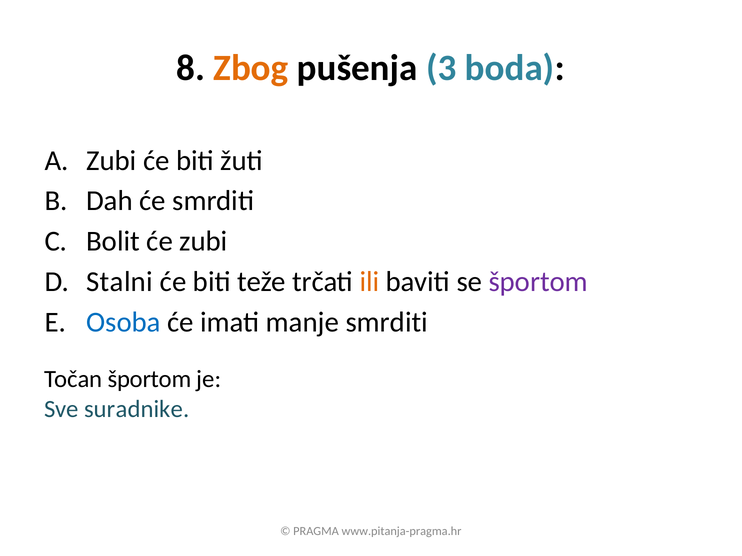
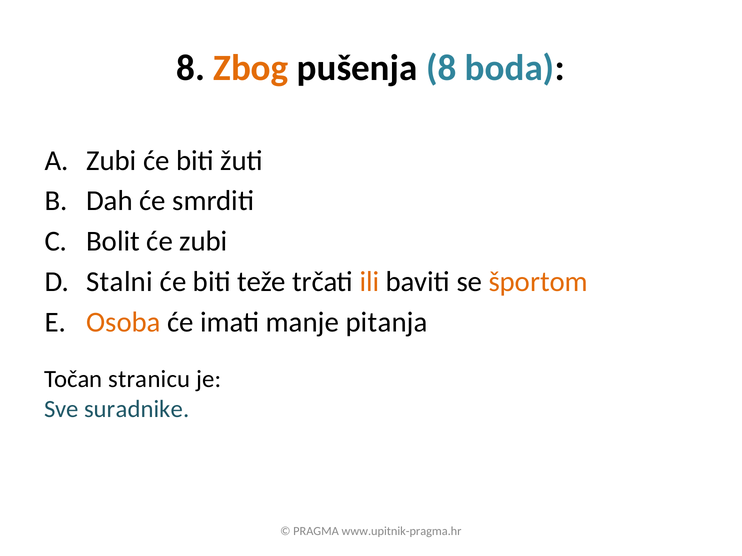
pušenja 3: 3 -> 8 (441, 68)
športom colour: purple -> orange (538, 282)
Osoba colour: blue -> orange (123, 322)
manje smrditi: smrditi -> pitanja (387, 322)
Točan športom: športom -> stranicu (149, 379)
www.pitanja-pragma.hr: www.pitanja-pragma.hr -> www.upitnik-pragma.hr (402, 531)
